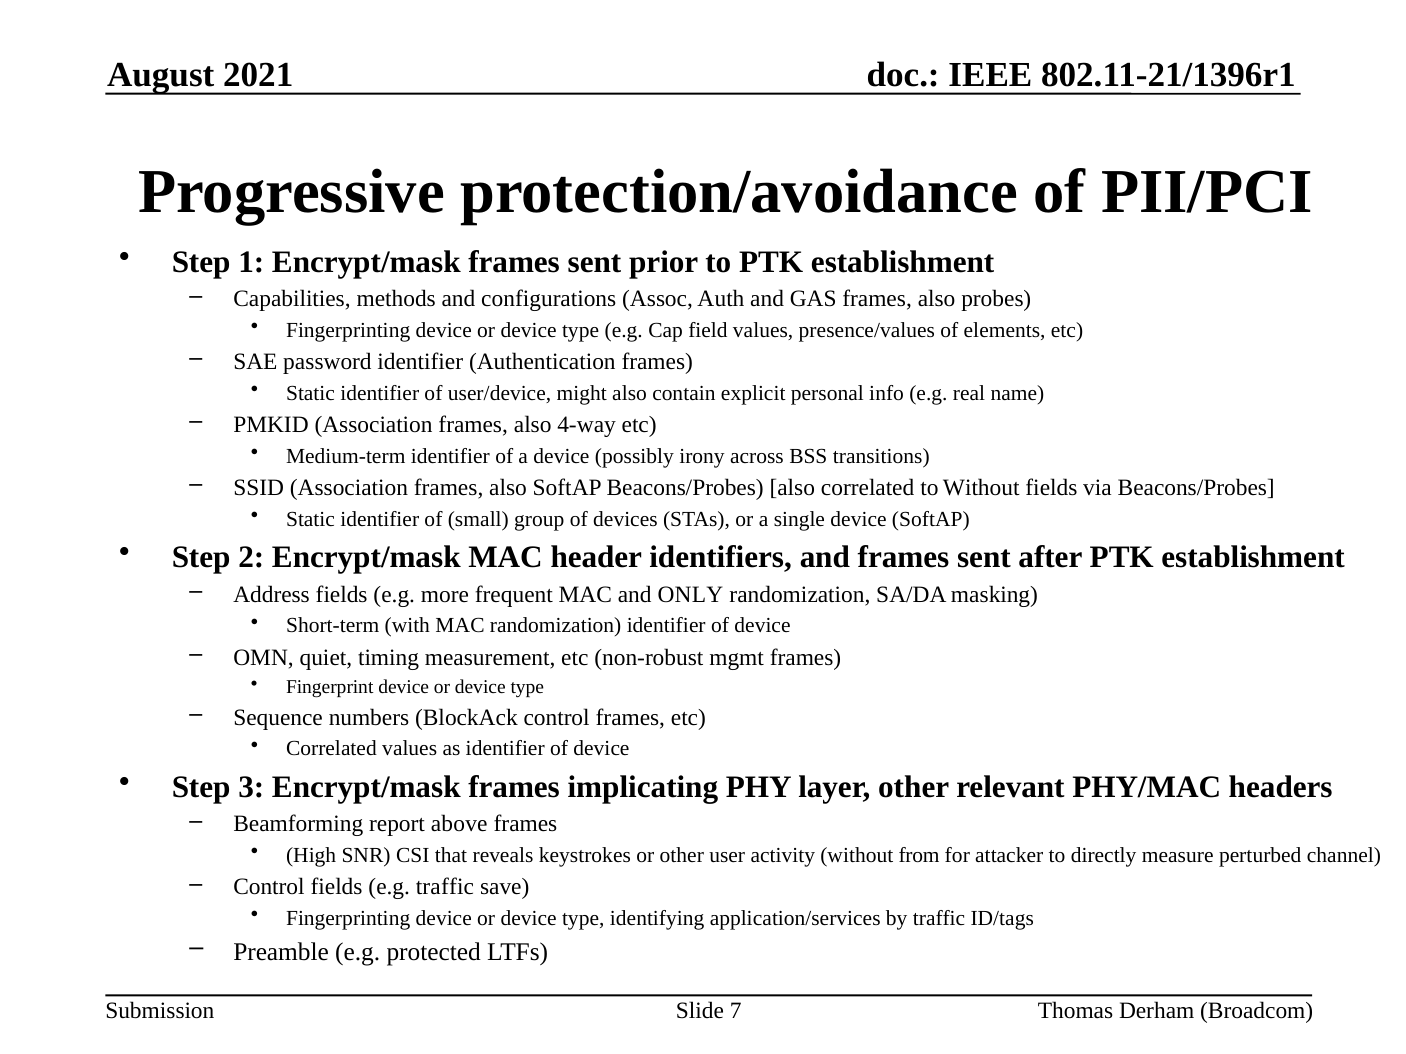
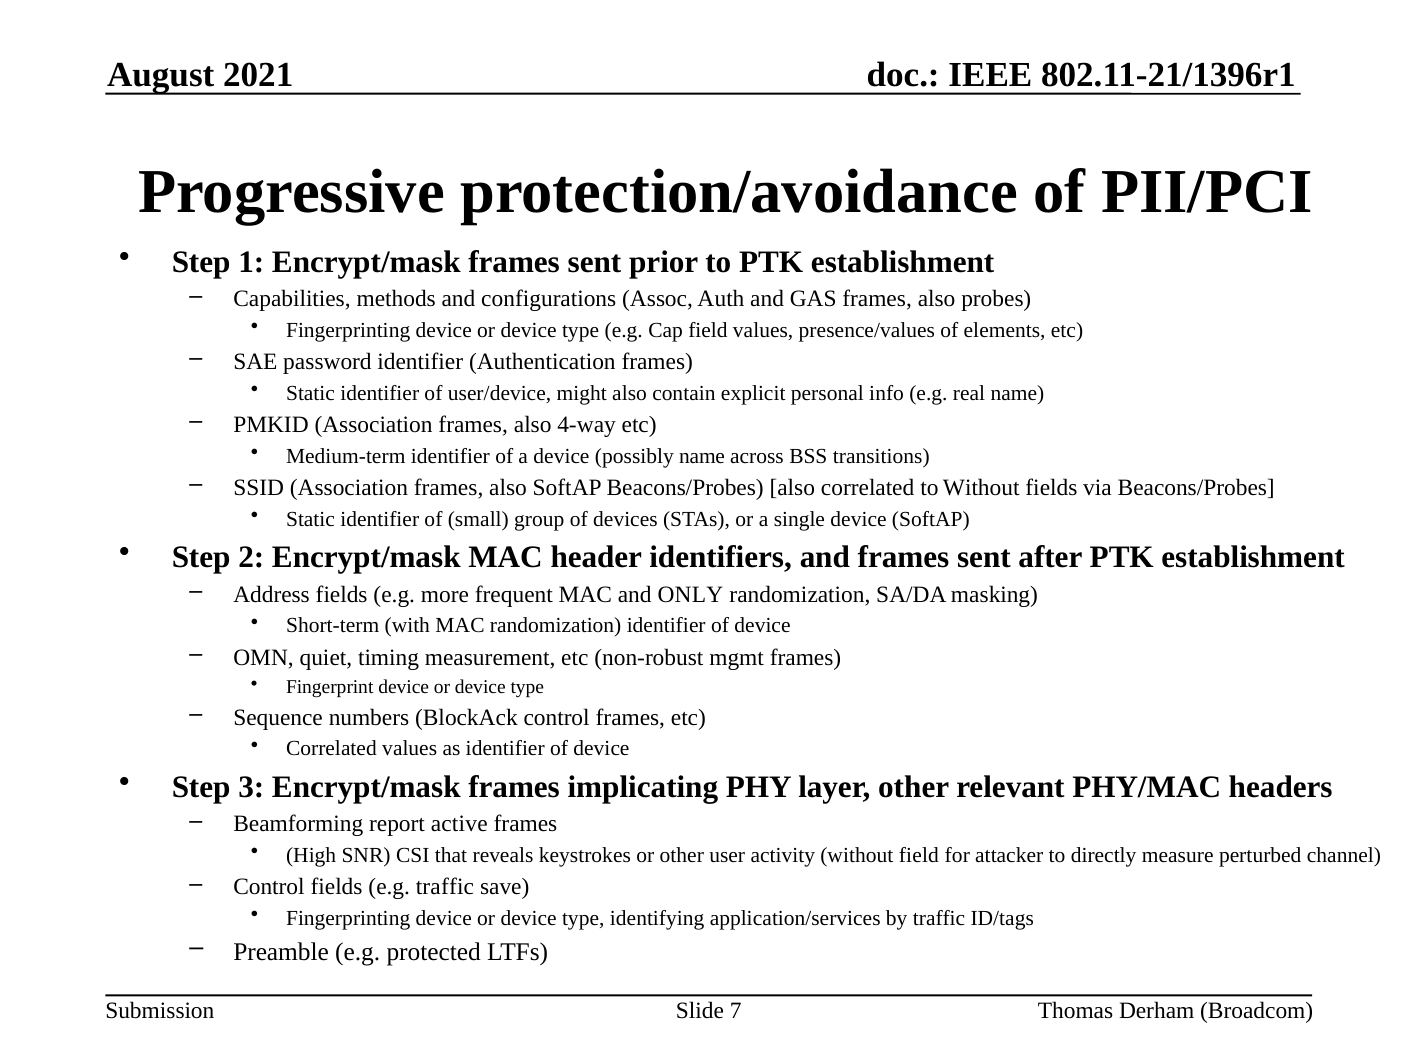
possibly irony: irony -> name (702, 456)
above: above -> active (459, 825)
without from: from -> field (919, 856)
